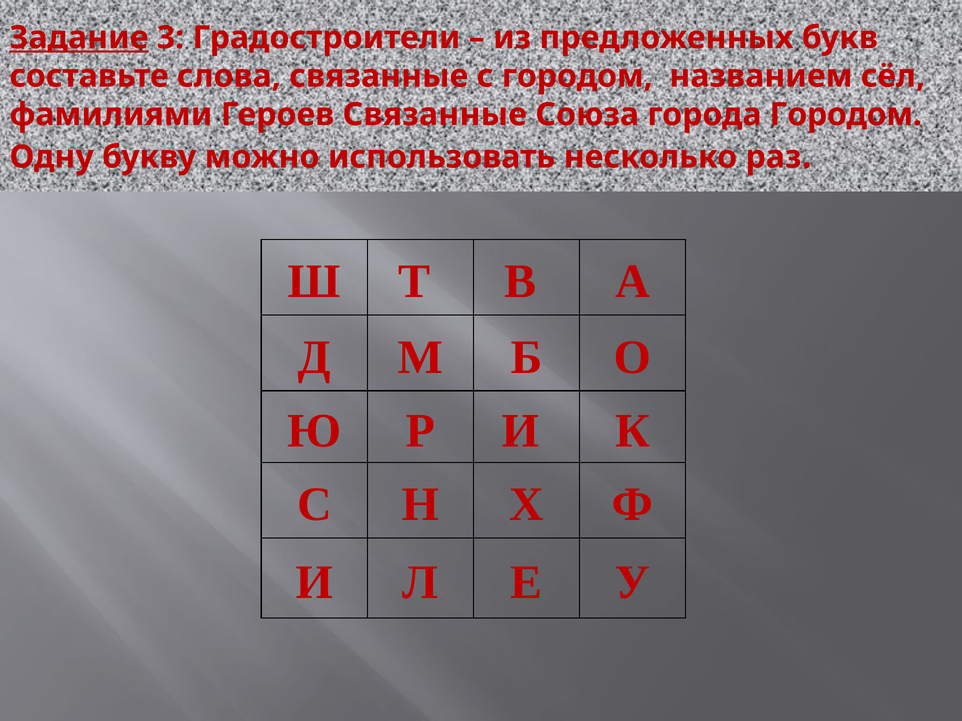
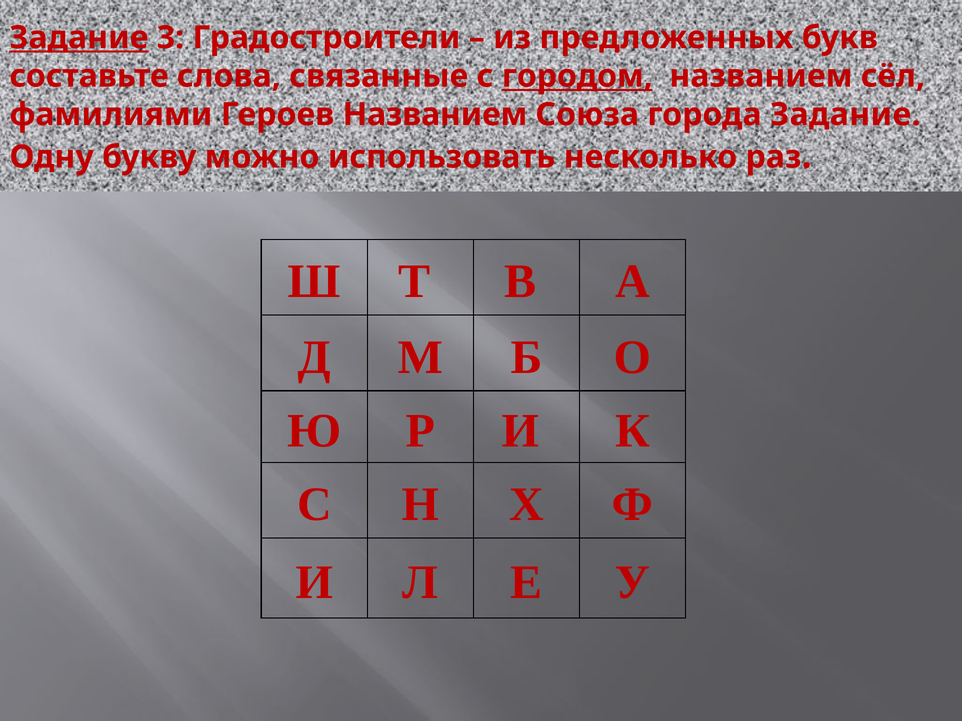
городом underline: none -> present (577, 76)
Героев Связанные: Связанные -> Названием (435, 115)
города Городом: Городом -> Задание (845, 115)
